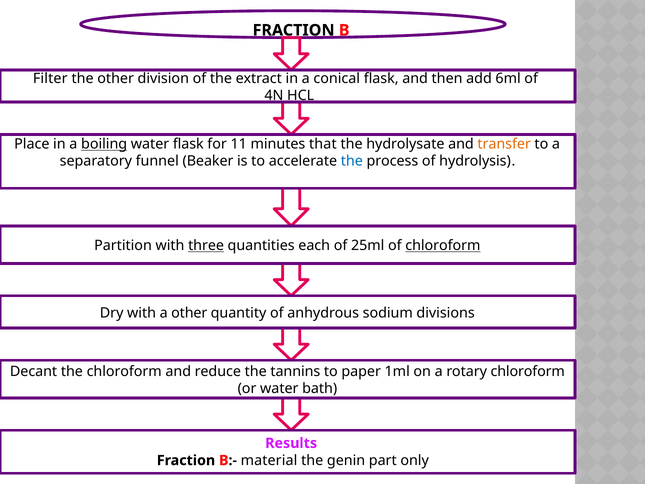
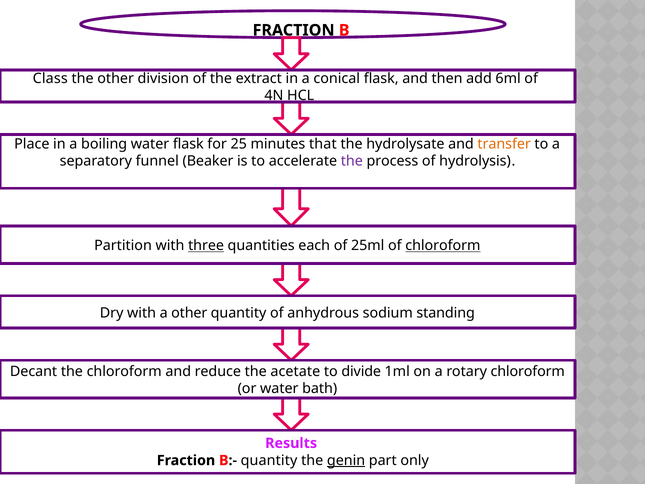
Filter: Filter -> Class (50, 78)
boiling underline: present -> none (104, 144)
11: 11 -> 25 (239, 144)
the colour: blue -> purple (352, 161)
divisions: divisions -> standing (446, 313)
tannins: tannins -> acetate (295, 371)
paper: paper -> divide (361, 371)
B:- material: material -> quantity (269, 460)
genin underline: none -> present (346, 460)
